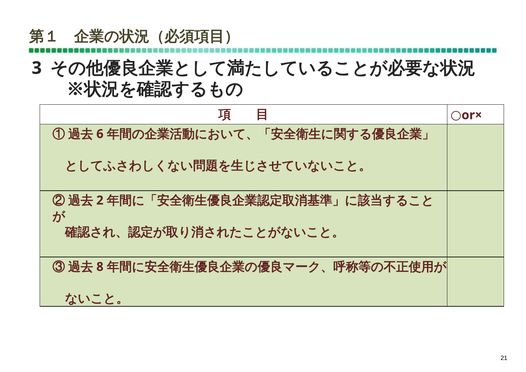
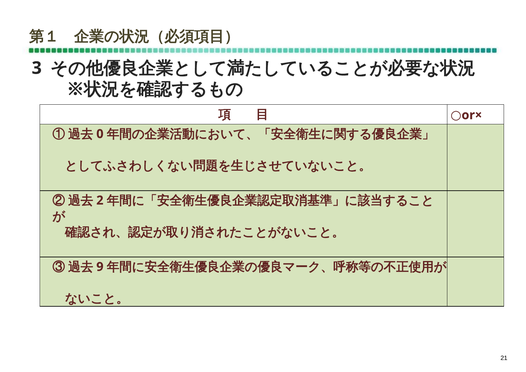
6: 6 -> 0 (100, 134)
8: 8 -> 9 (100, 267)
